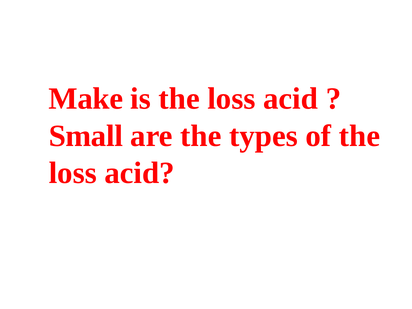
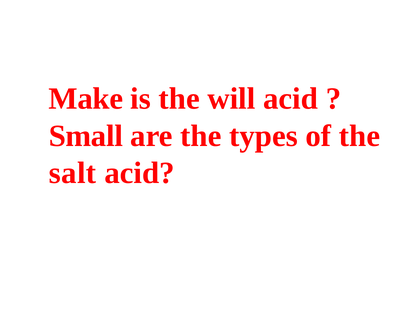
is the loss: loss -> will (231, 99)
loss: loss -> salt (73, 173)
